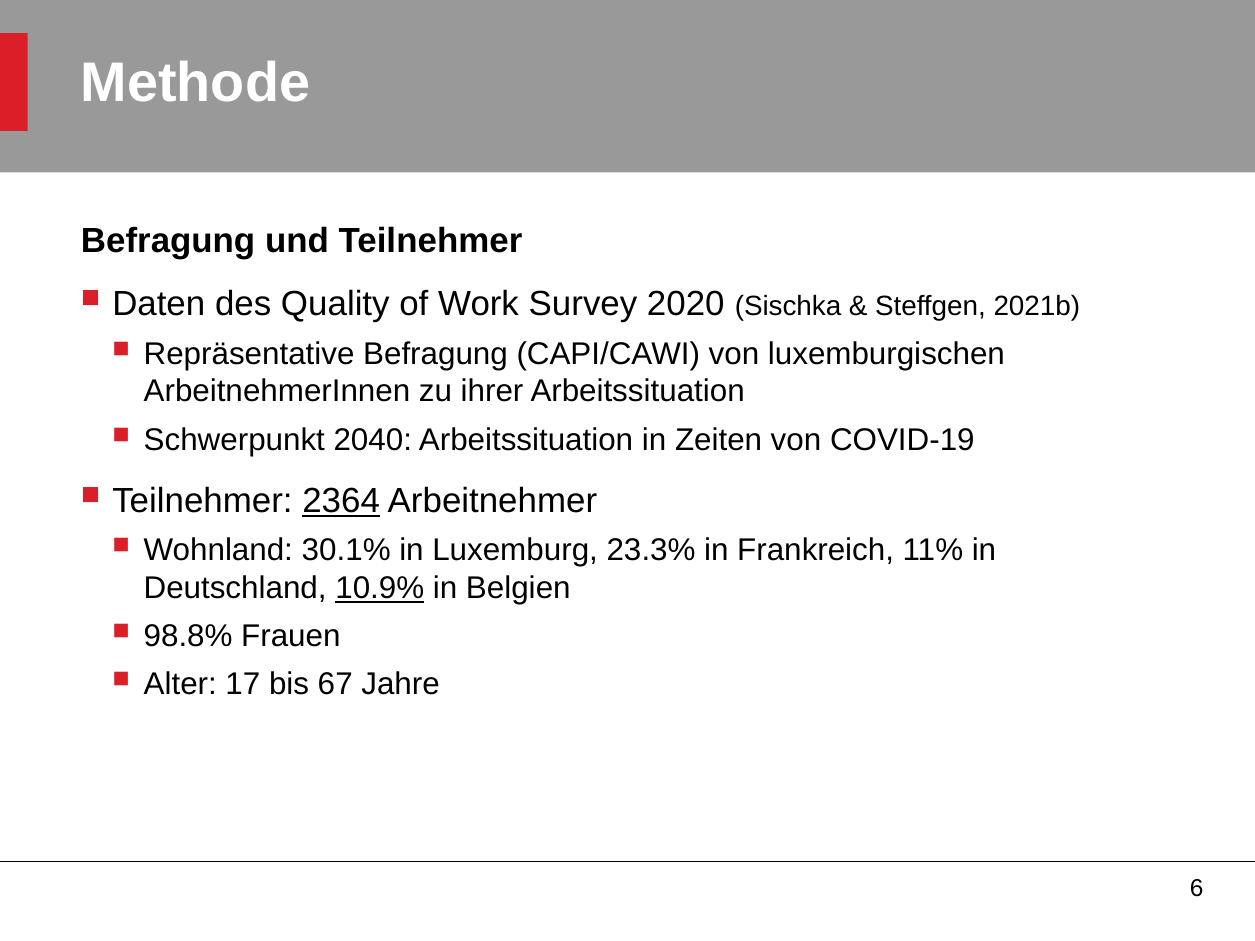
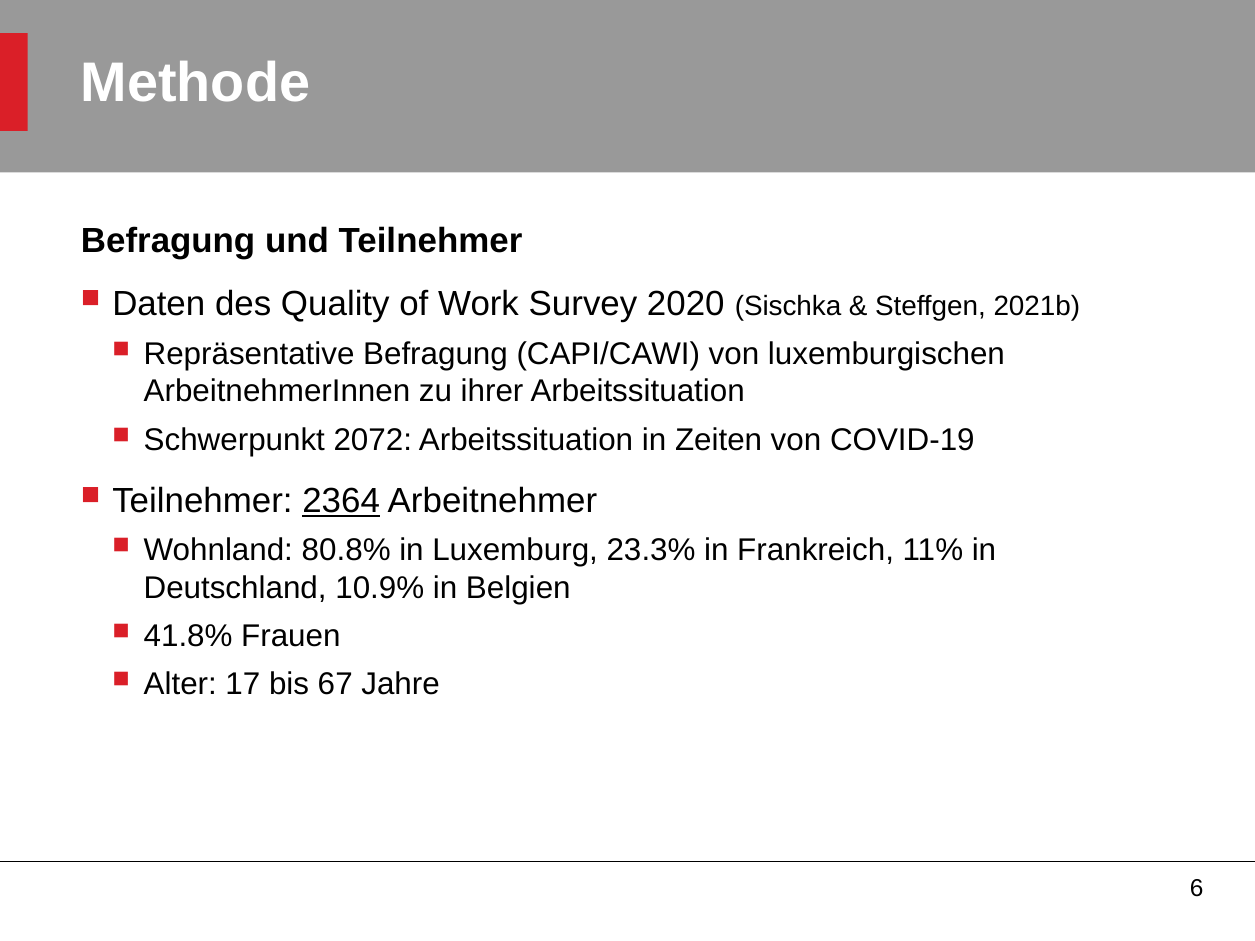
2040: 2040 -> 2072 (373, 440)
30.1%: 30.1% -> 80.8% (346, 551)
10.9% underline: present -> none (380, 588)
98.8%: 98.8% -> 41.8% (188, 637)
